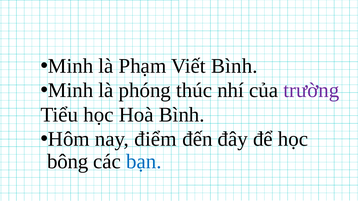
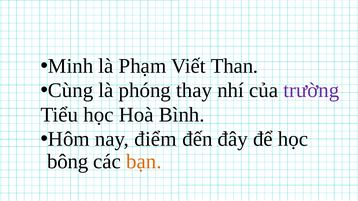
Viết Bình: Bình -> Than (235, 66)
Minh: Minh -> Cùng (71, 90)
thúc: thúc -> thay (194, 90)
bạn colour: blue -> orange (144, 162)
